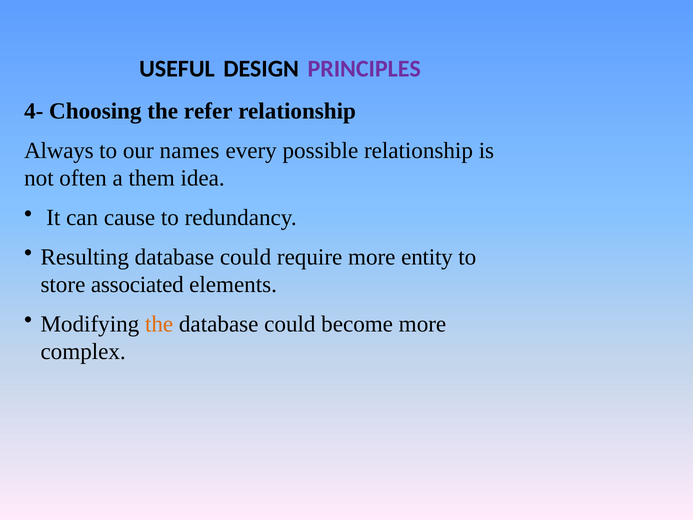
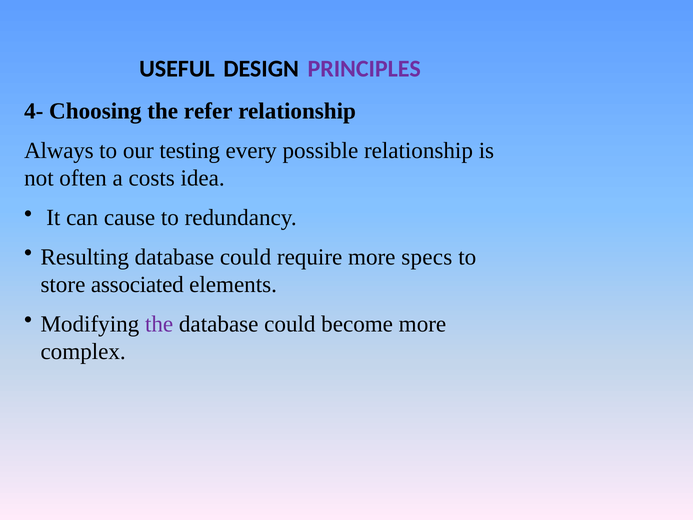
names: names -> testing (190, 151)
them: them -> costs (152, 178)
entity: entity -> specs (427, 257)
the colour: orange -> purple (159, 324)
